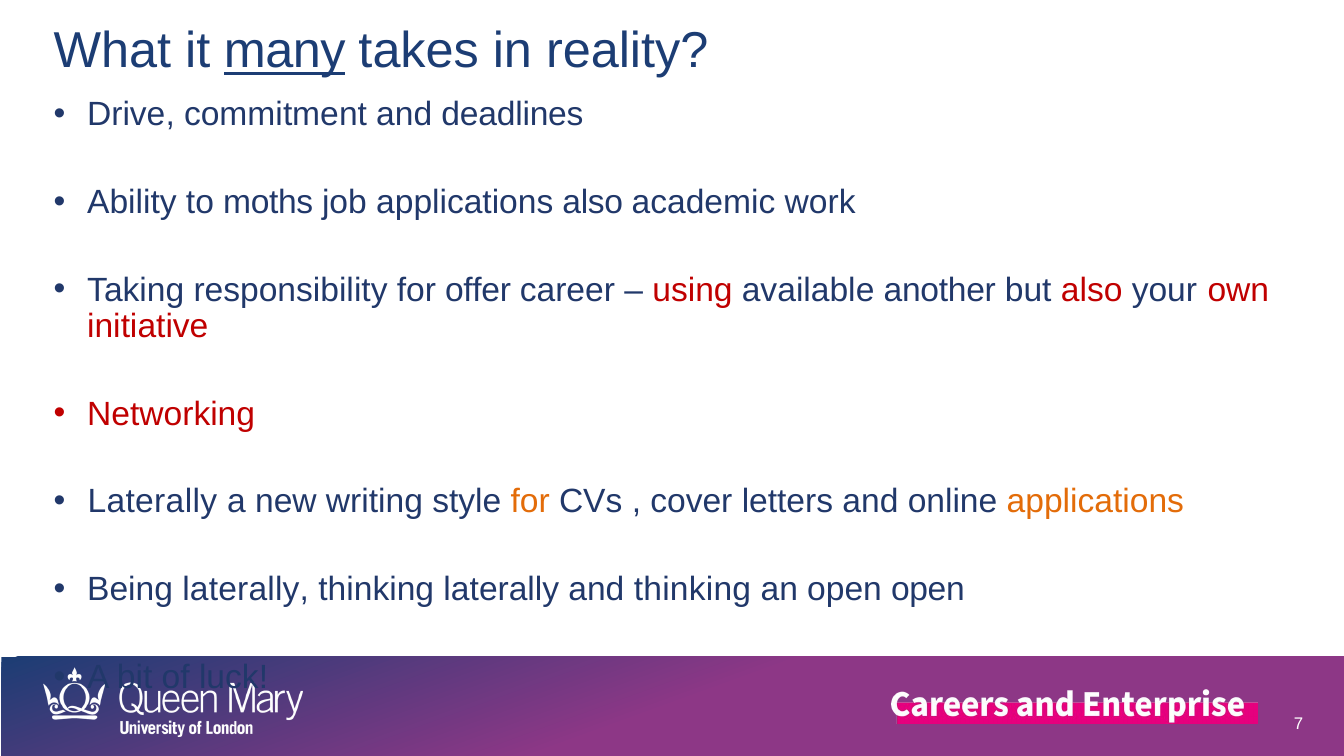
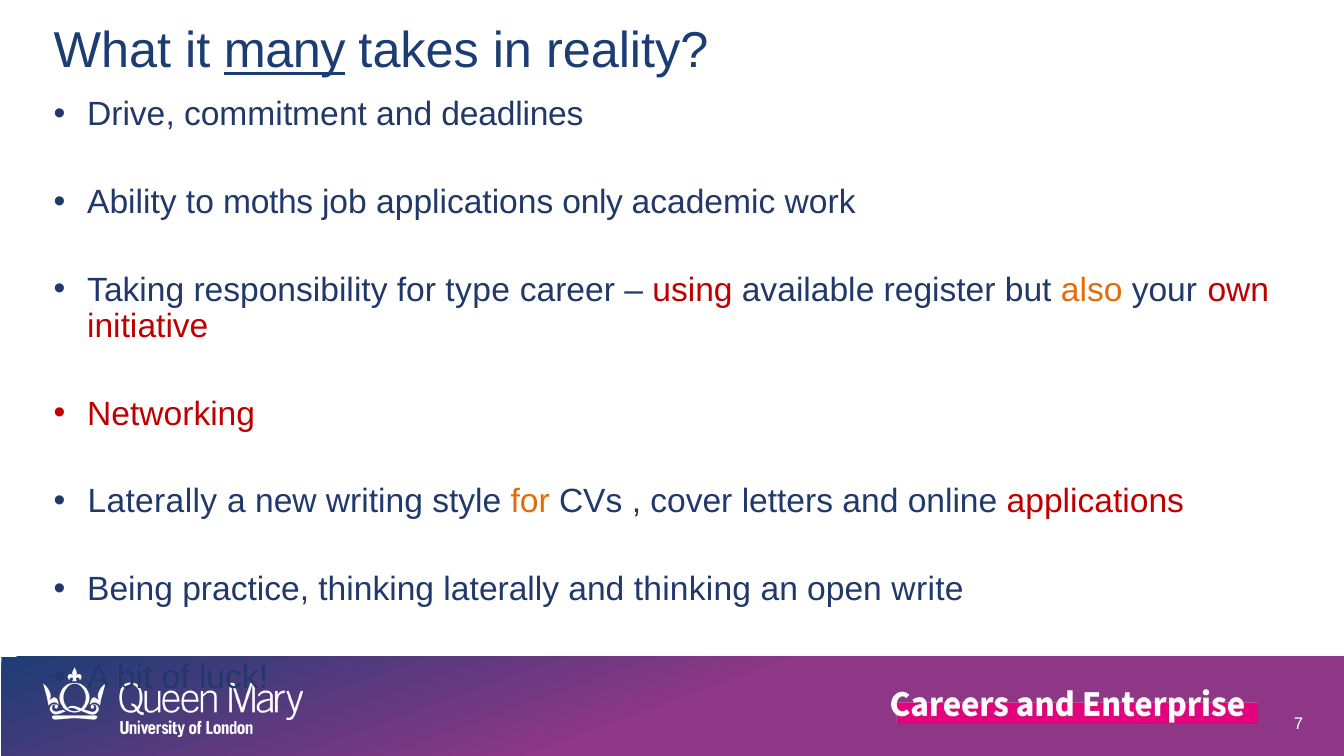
applications also: also -> only (593, 202)
offer: offer -> type (478, 290)
another: another -> register (940, 290)
also colour: red -> orange (1092, 290)
applications colour: orange -> red (1095, 502)
Being laterally: laterally -> practice (246, 590)
open open: open -> write (928, 590)
